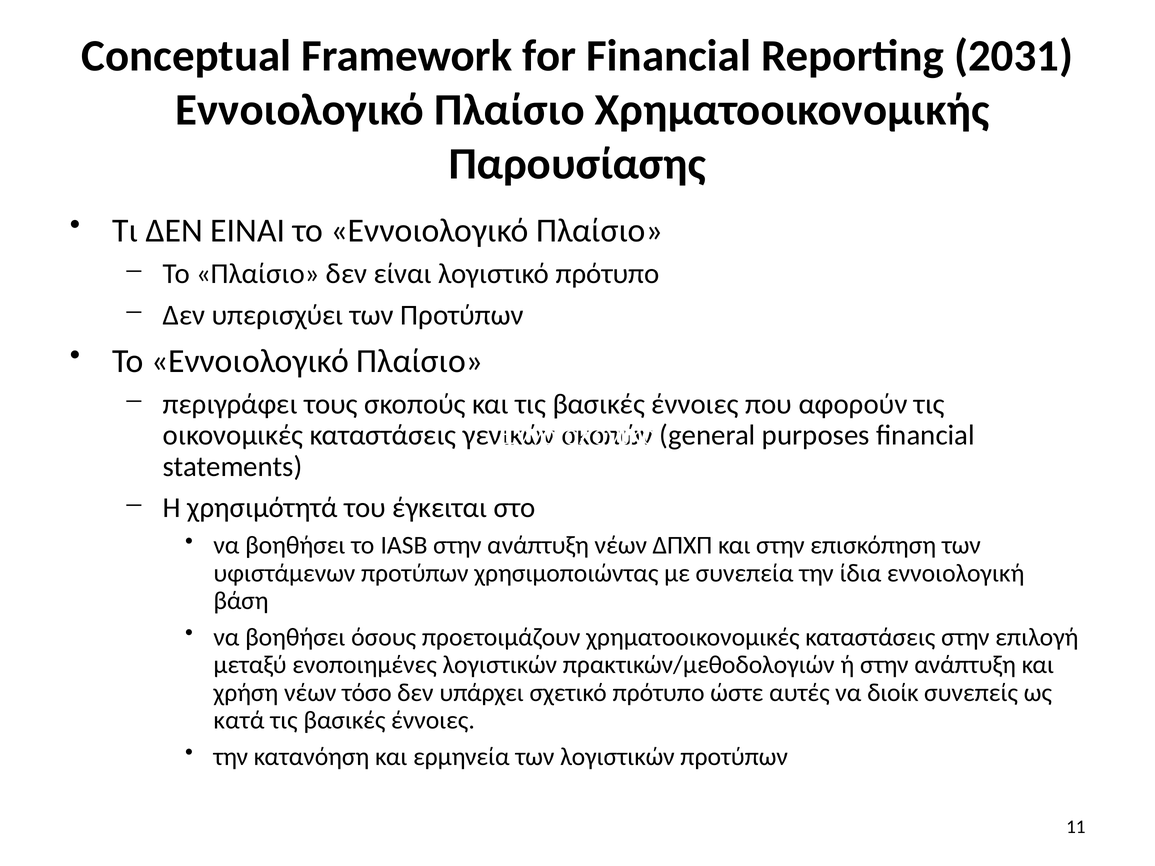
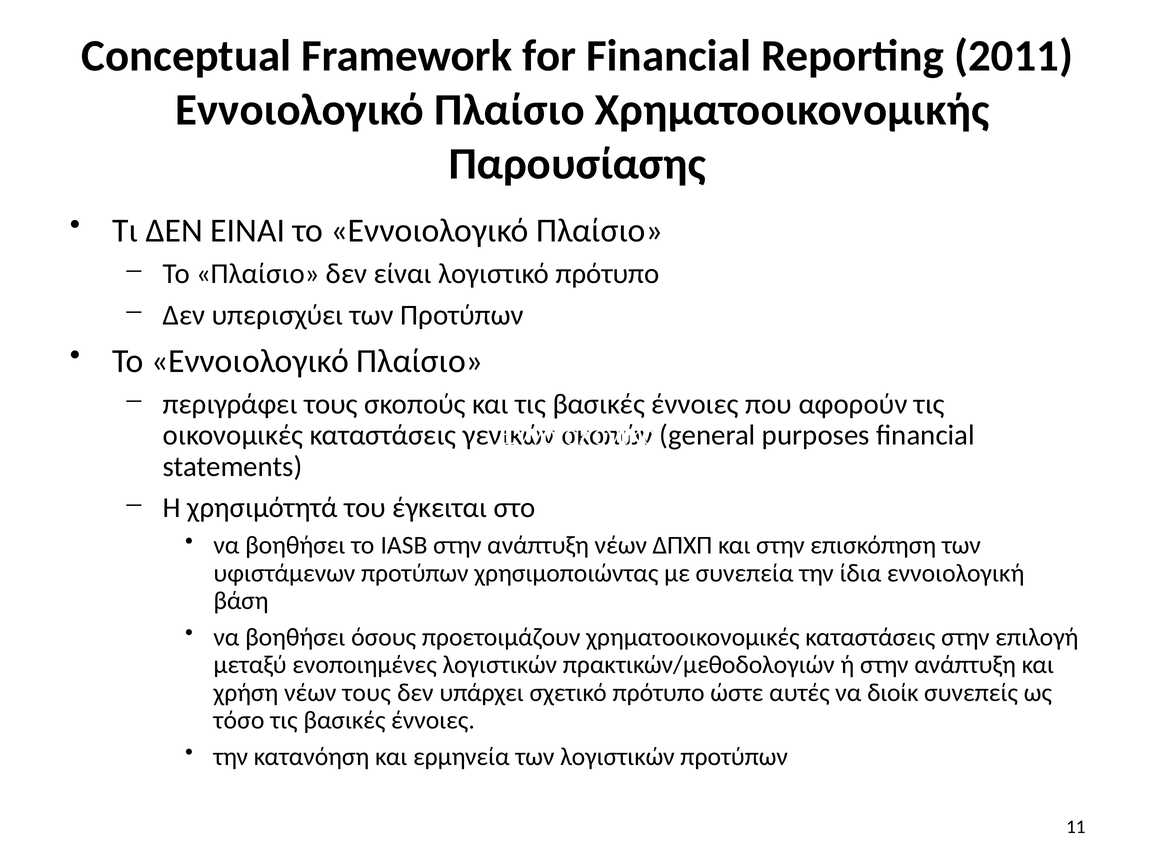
2031: 2031 -> 2011 (1014, 56)
νέων τόσο: τόσο -> τους (367, 693)
κατά: κατά -> τόσο (239, 720)
